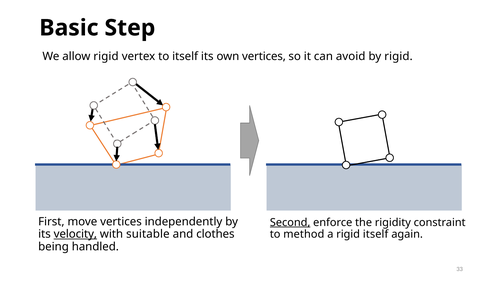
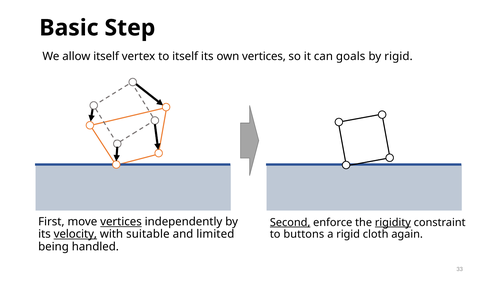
allow rigid: rigid -> itself (106, 56)
avoid: avoid -> goals (351, 56)
vertices underline: none -> present (121, 222)
rigidity underline: none -> present (393, 222)
clothes: clothes -> limited (215, 234)
method: method -> buttons (304, 234)
rigid itself: itself -> cloth (376, 234)
